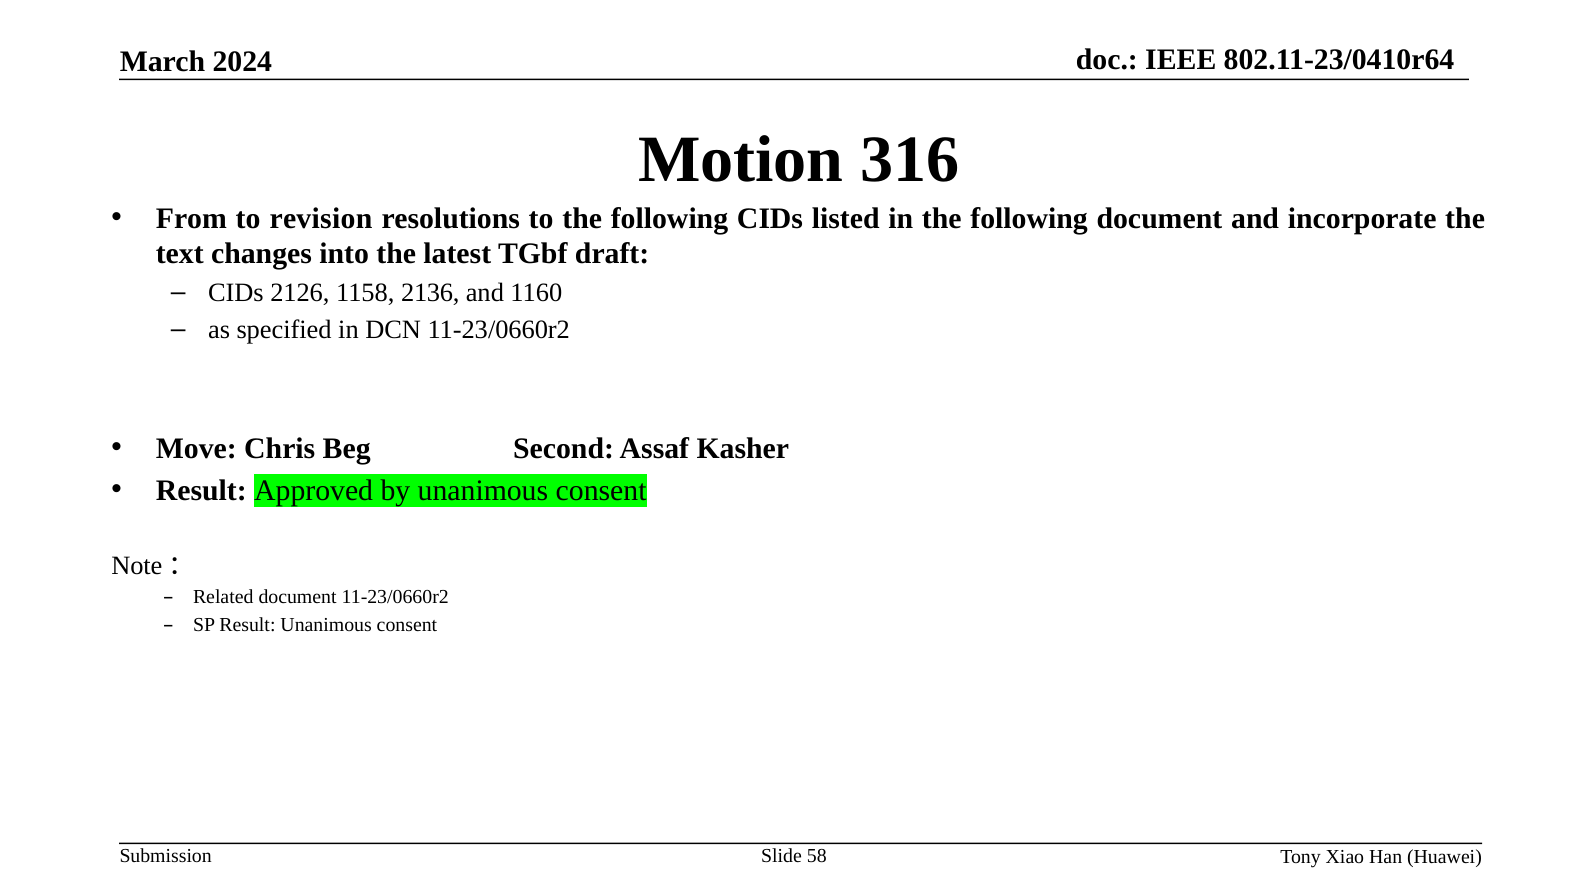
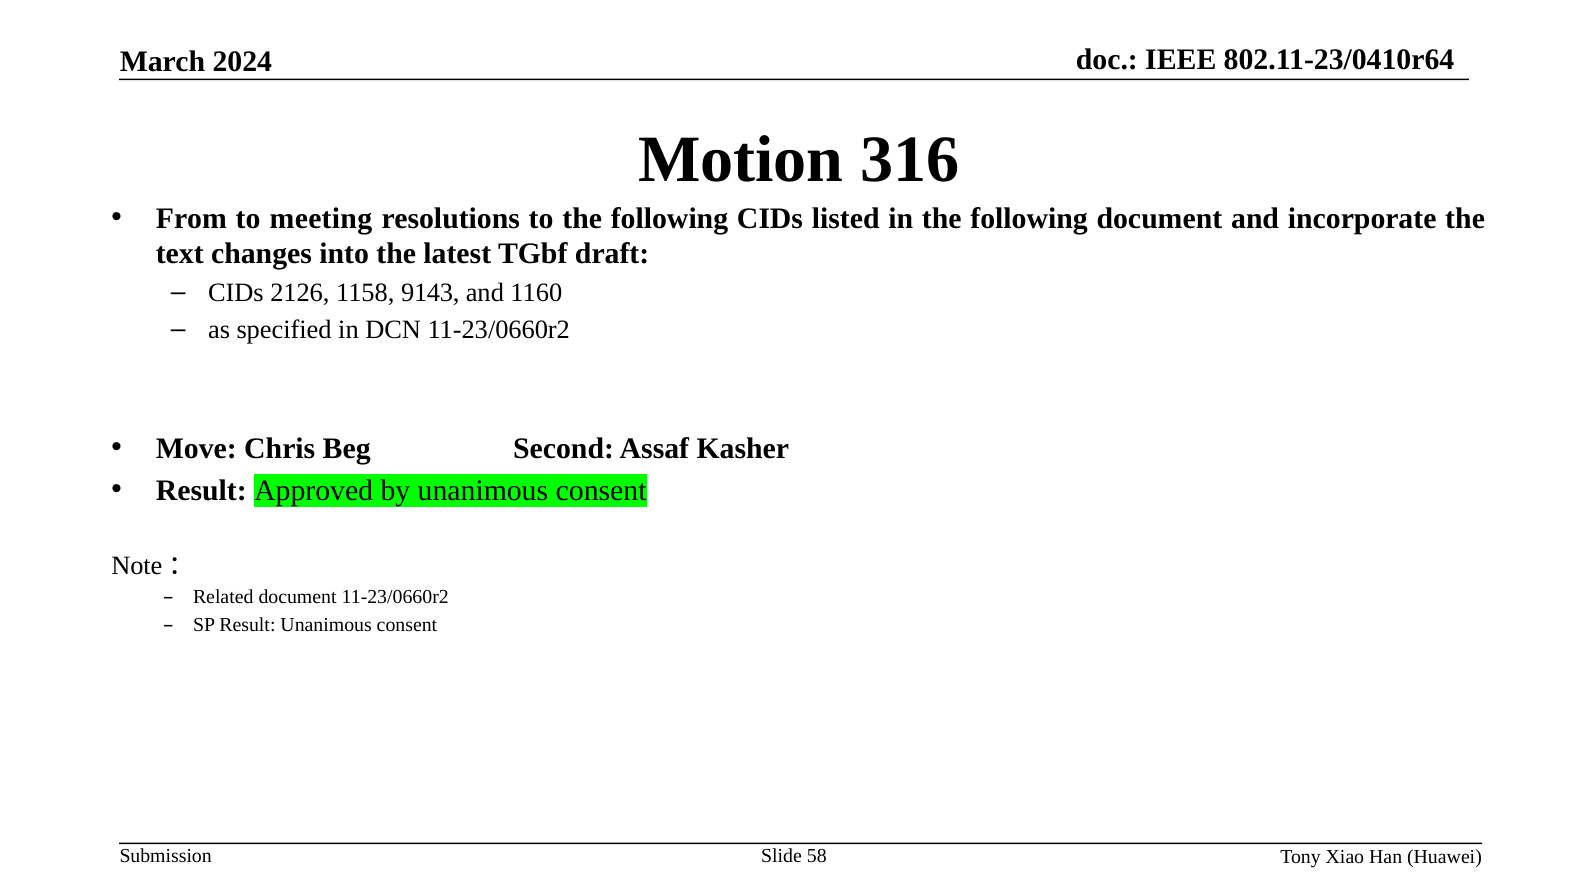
revision: revision -> meeting (321, 218)
2136: 2136 -> 9143 (430, 293)
